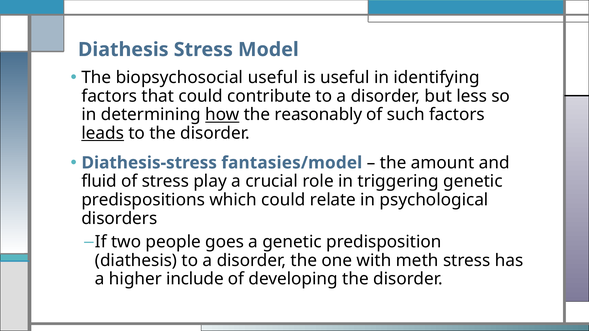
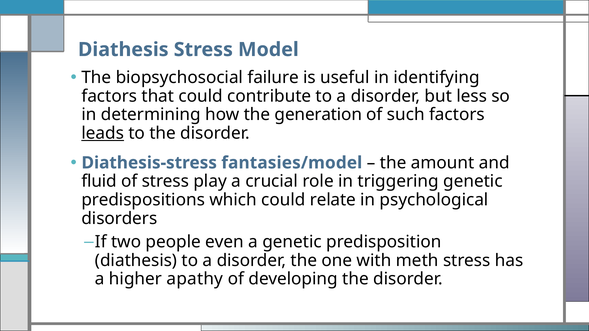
biopsychosocial useful: useful -> failure (273, 78)
how underline: present -> none (222, 115)
reasonably: reasonably -> generation (318, 115)
goes: goes -> even (225, 242)
include: include -> apathy (195, 279)
